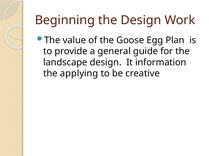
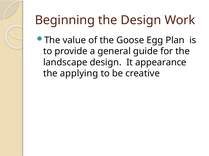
information: information -> appearance (161, 63)
